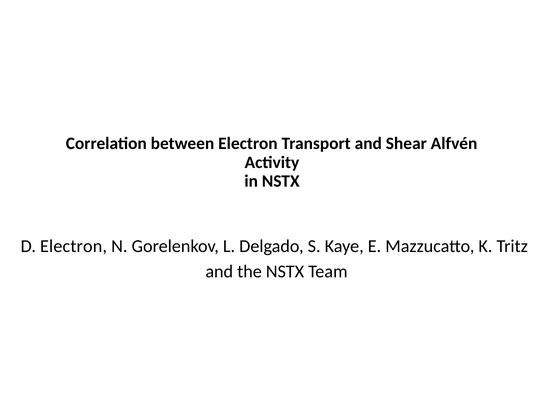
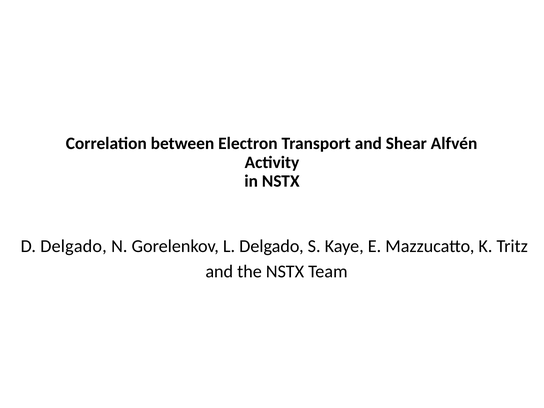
D Electron: Electron -> Delgado (73, 246)
